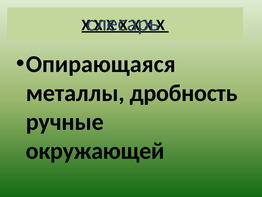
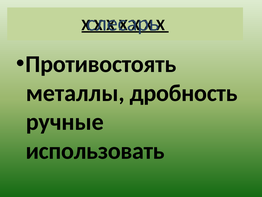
Опирающаяся: Опирающаяся -> Противостоять (101, 64)
окружающей: окружающей -> использовать (95, 151)
